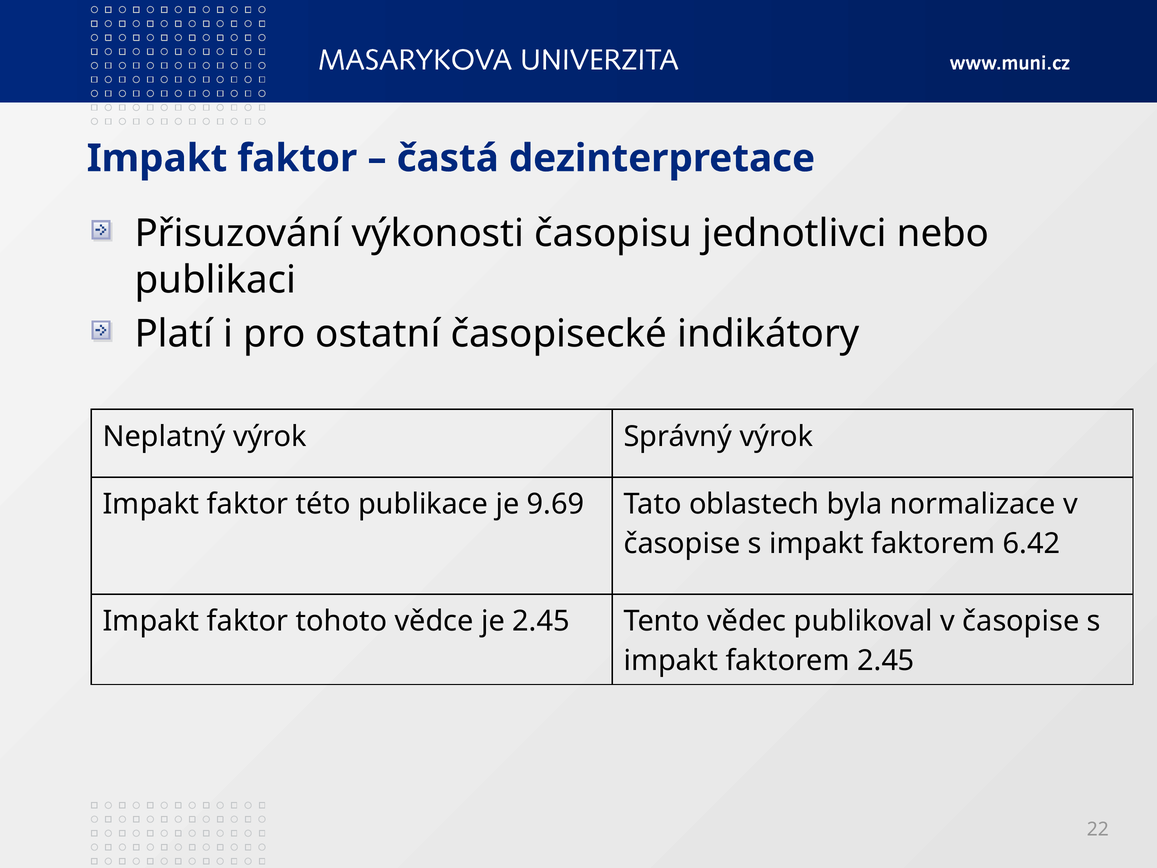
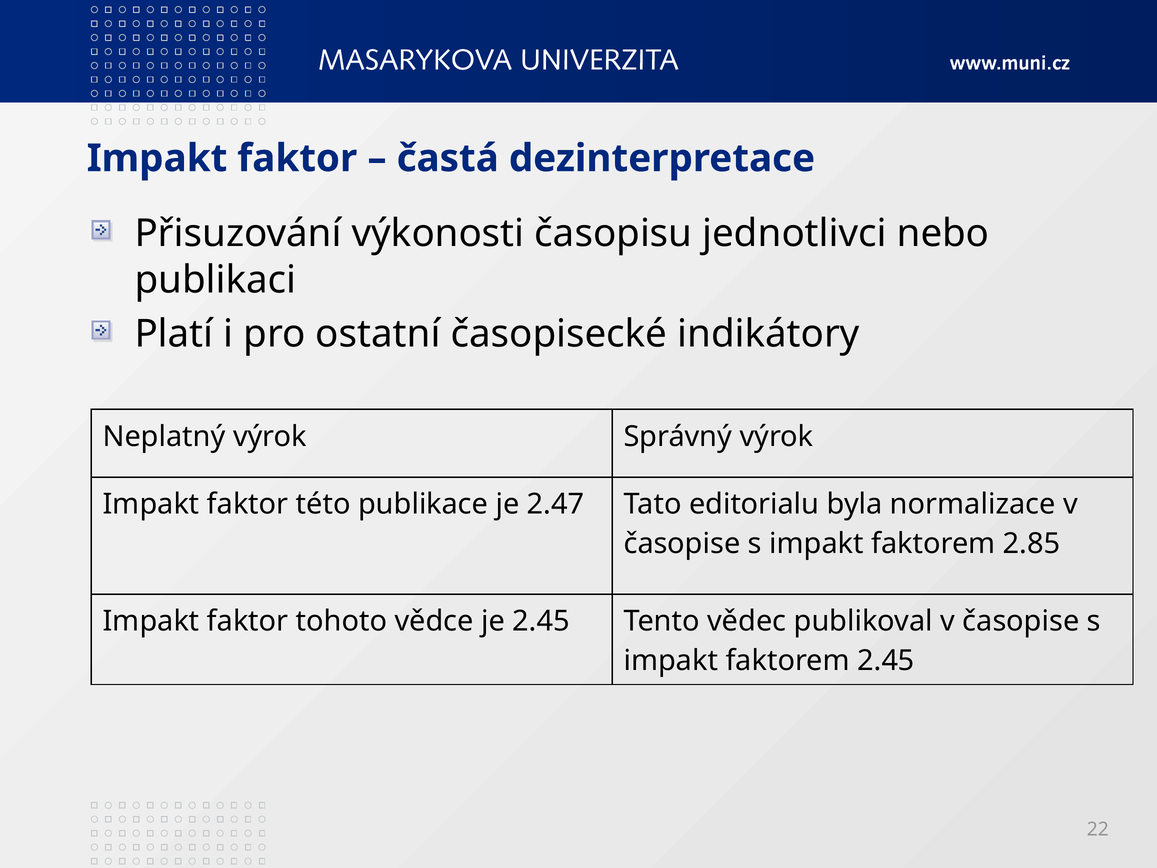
9.69: 9.69 -> 2.47 (556, 504)
oblastech: oblastech -> editorialu (754, 504)
6.42: 6.42 -> 2.85 (1032, 543)
